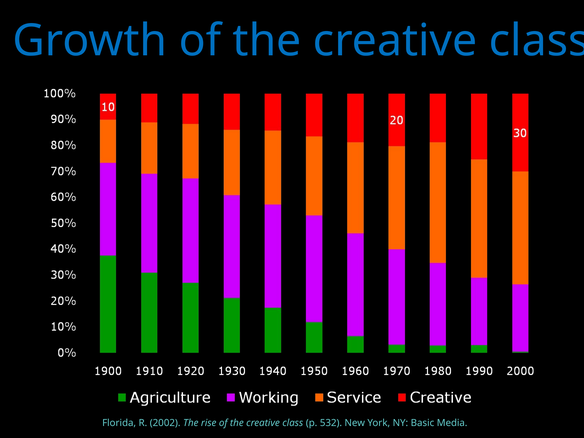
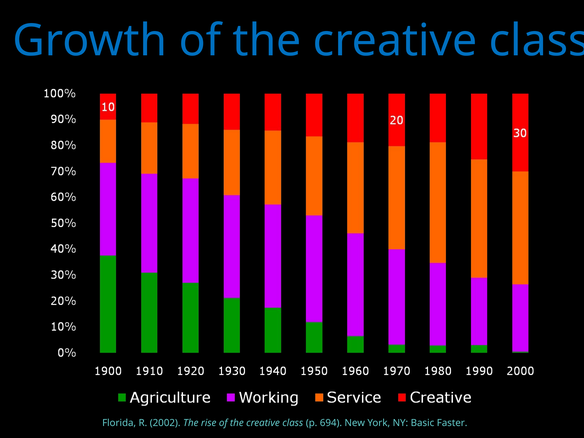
532: 532 -> 694 (331, 423)
Media: Media -> Faster (452, 423)
